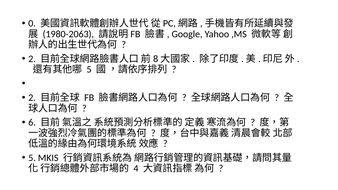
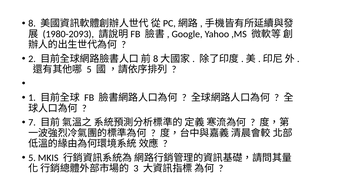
0: 0 -> 8 (32, 23)
1980-2063: 1980-2063 -> 1980-2093 (68, 34)
2: 2 -> 1 (32, 98)
6: 6 -> 7 (32, 123)
4: 4 -> 3 (136, 169)
